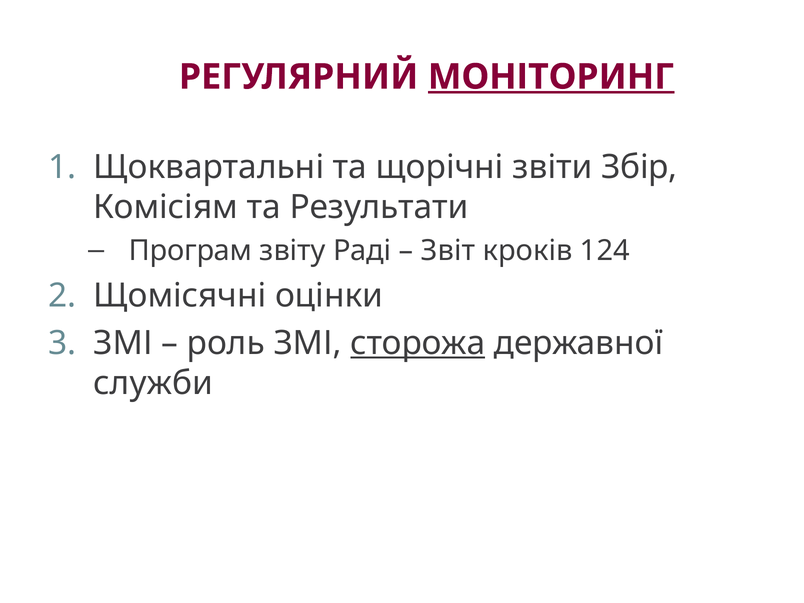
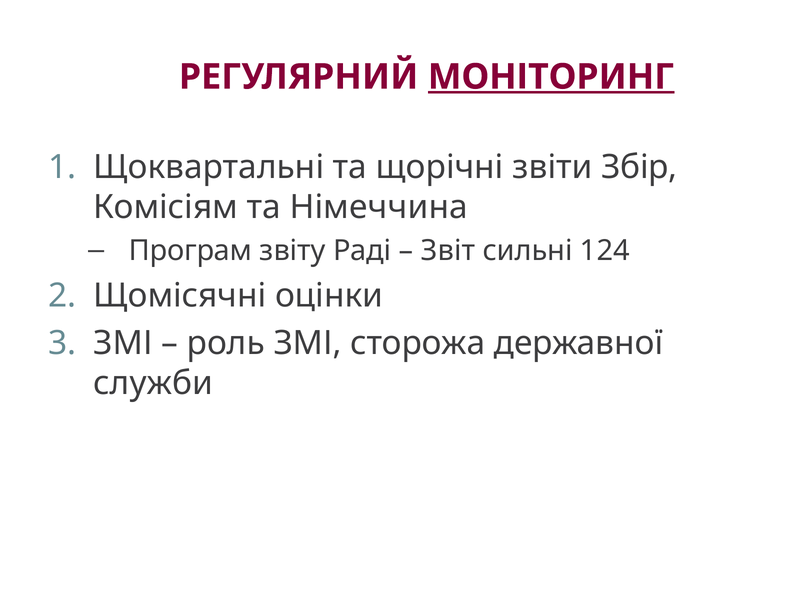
Результати: Результати -> Німеччина (379, 207)
кроків: кроків -> сильні (528, 251)
сторожа underline: present -> none (418, 343)
